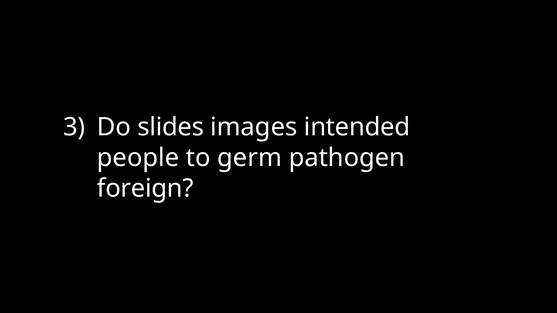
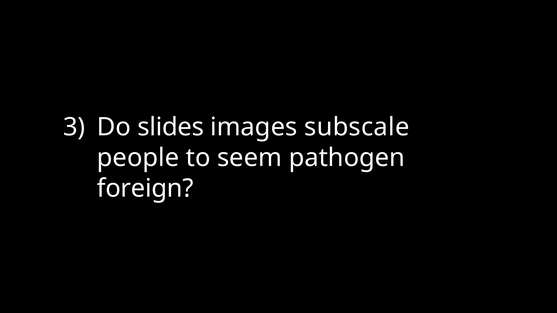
intended: intended -> subscale (357, 127)
germ: germ -> seem (250, 158)
